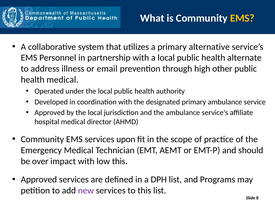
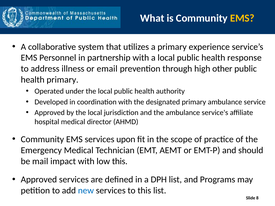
alternative: alternative -> experience (209, 47)
alternate: alternate -> response (244, 58)
health medical: medical -> primary (63, 80)
over: over -> mail (40, 161)
new colour: purple -> blue (86, 191)
